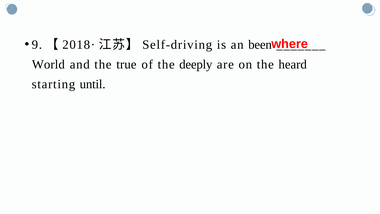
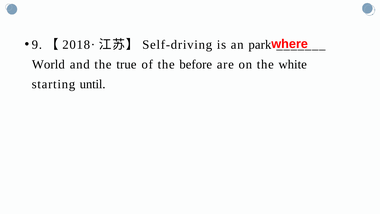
been: been -> park (260, 45)
deeply: deeply -> before (196, 64)
heard: heard -> white (293, 64)
